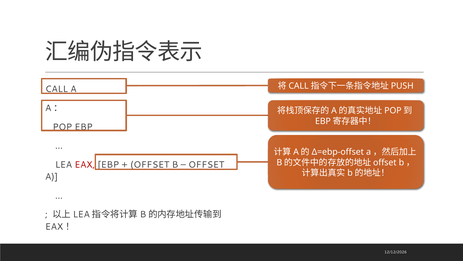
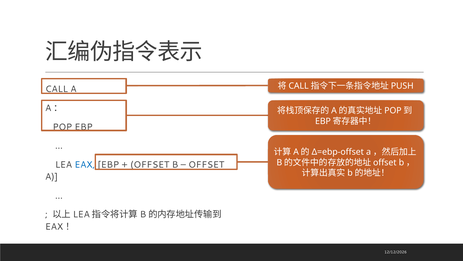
EAX colour: red -> blue (85, 164)
